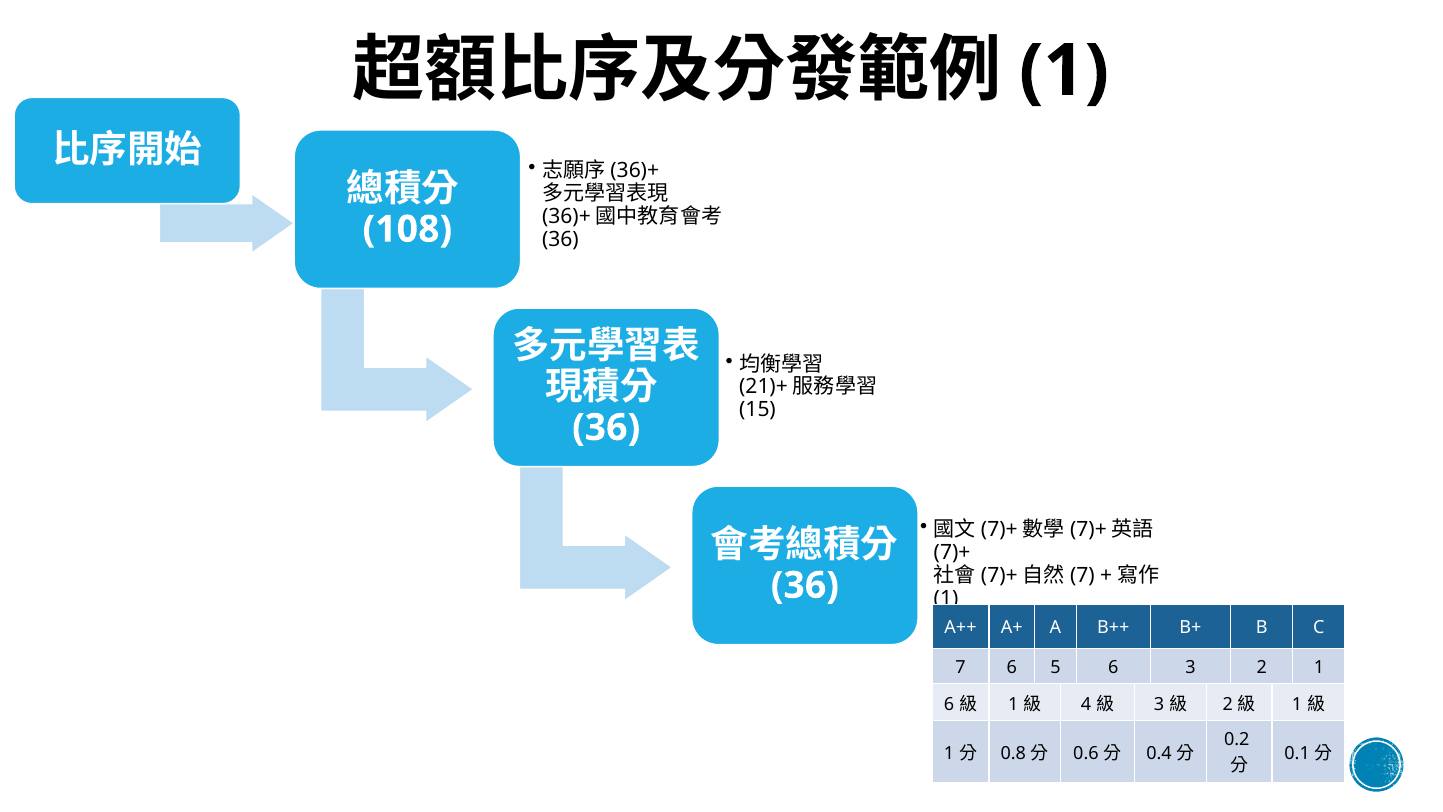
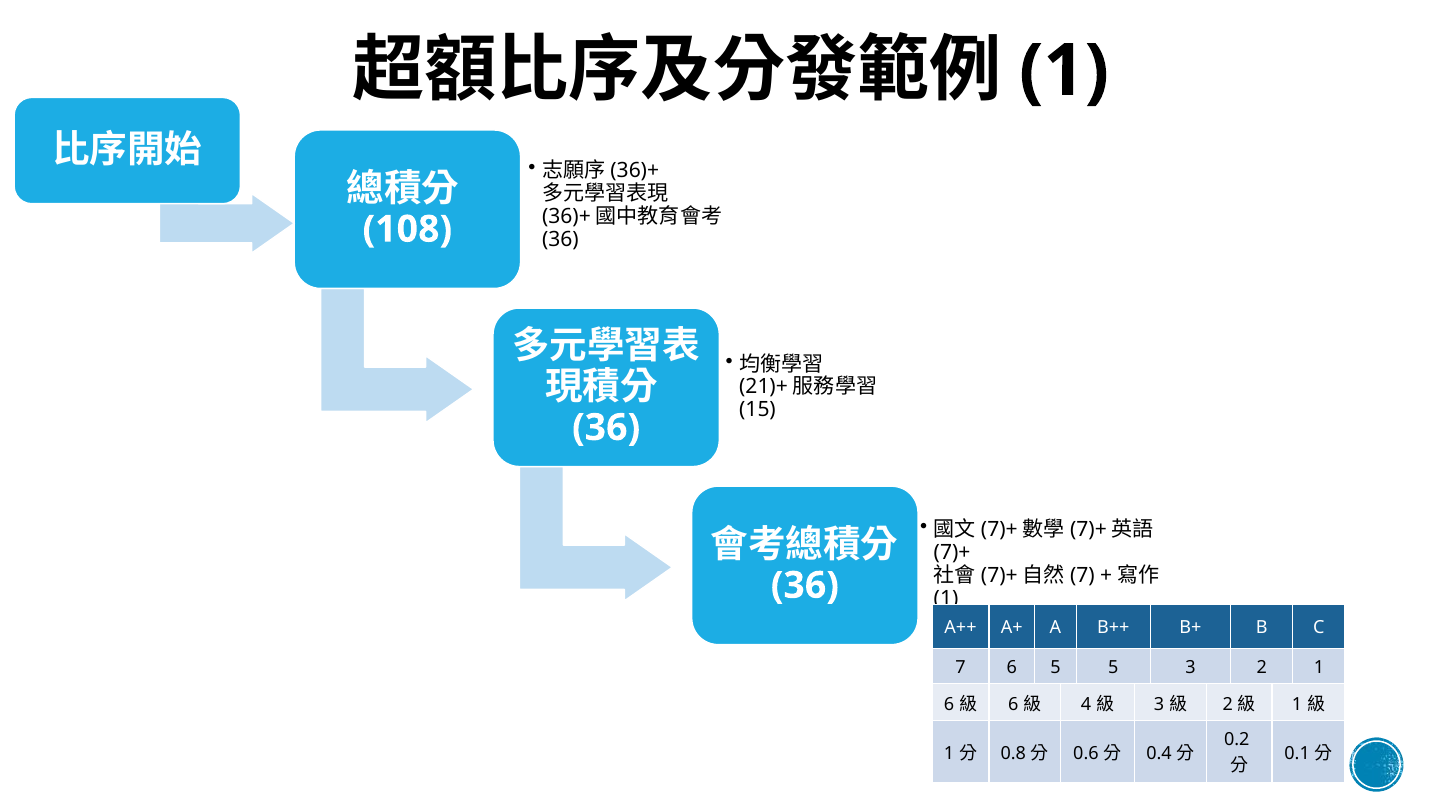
5 6: 6 -> 5 (1113, 667)
1: 1 -> 6 (1013, 704)
